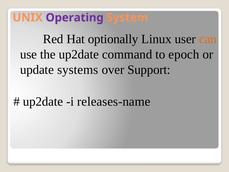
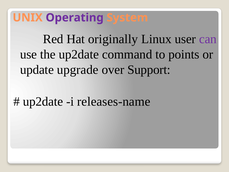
optionally: optionally -> originally (113, 39)
can colour: orange -> purple (208, 39)
epoch: epoch -> points (184, 54)
systems: systems -> upgrade (78, 70)
